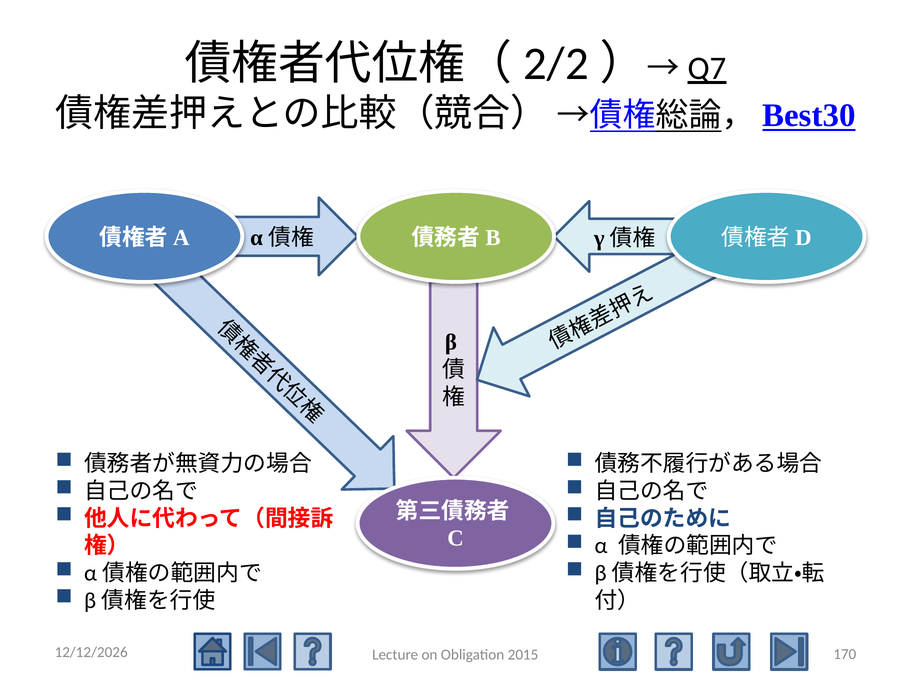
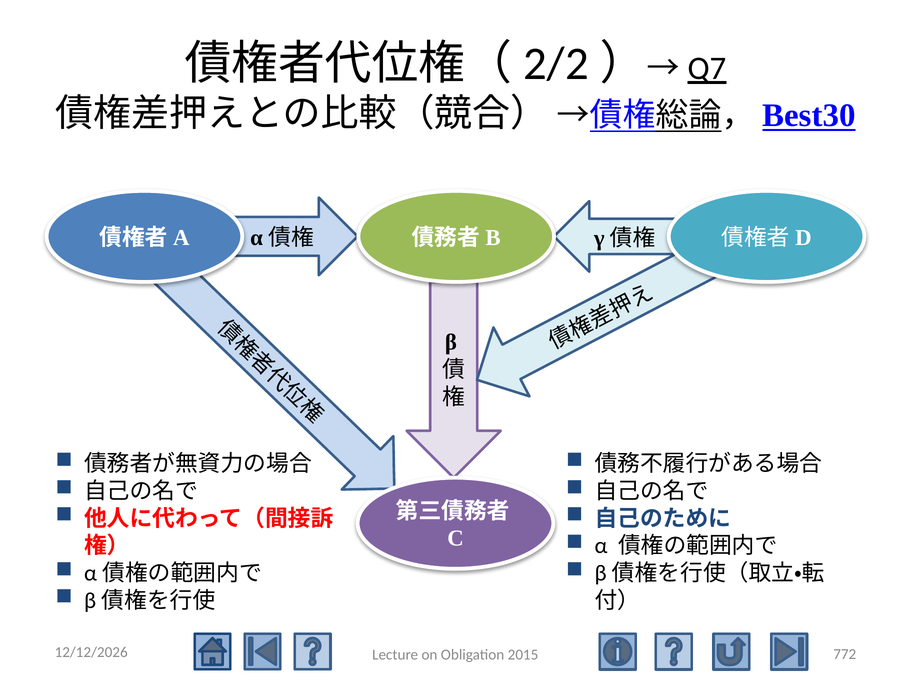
170: 170 -> 772 (845, 654)
